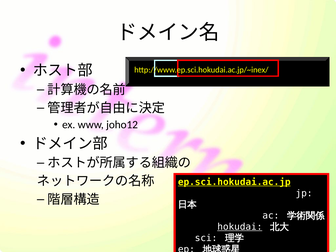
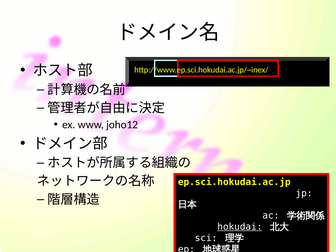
ep.sci.hokudai.ac.jp underline: present -> none (234, 182)
